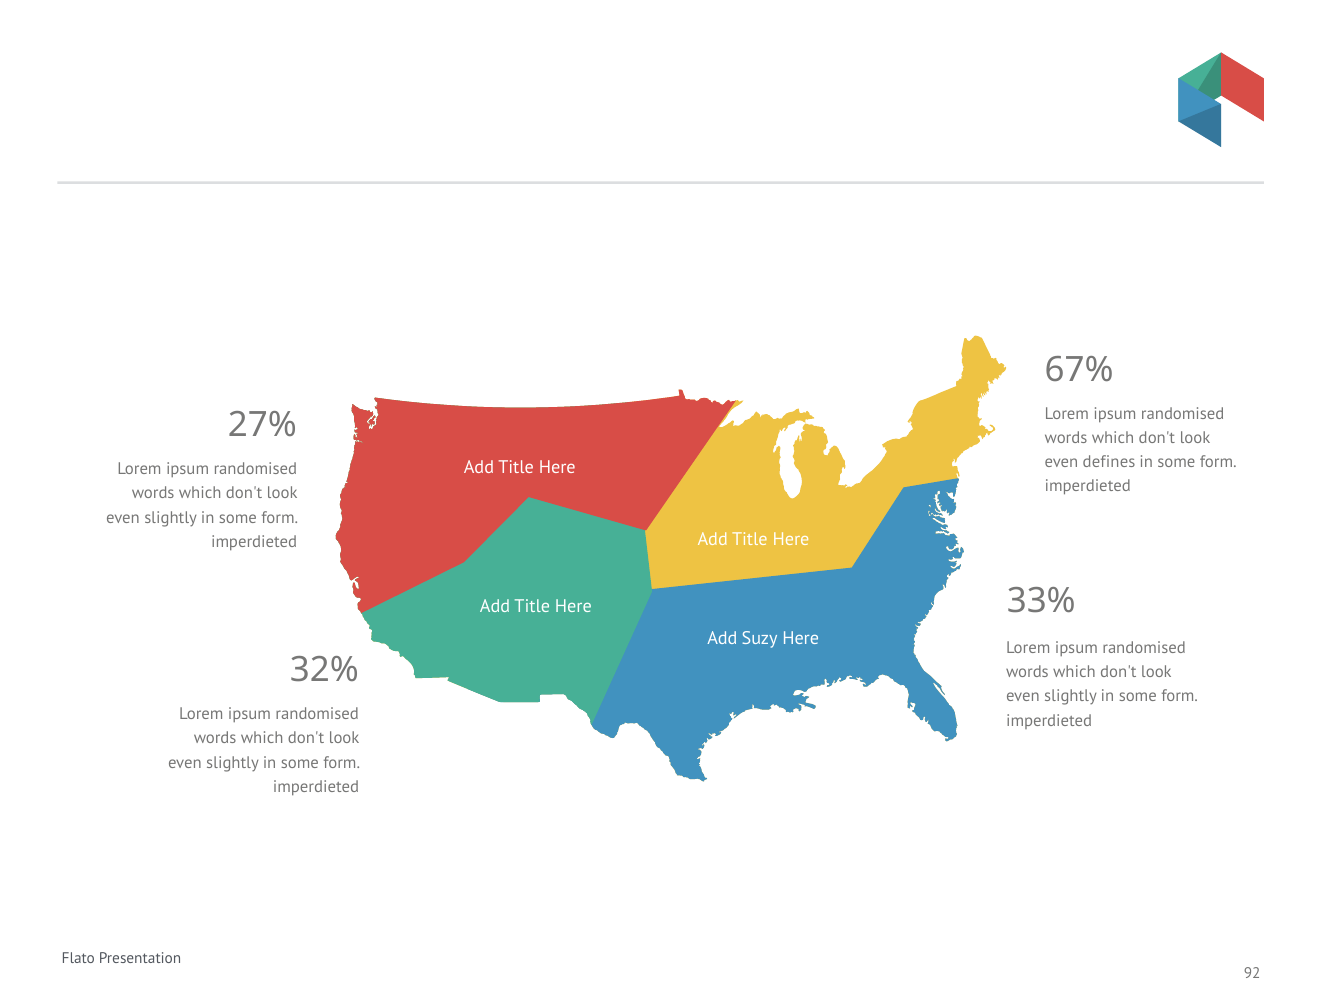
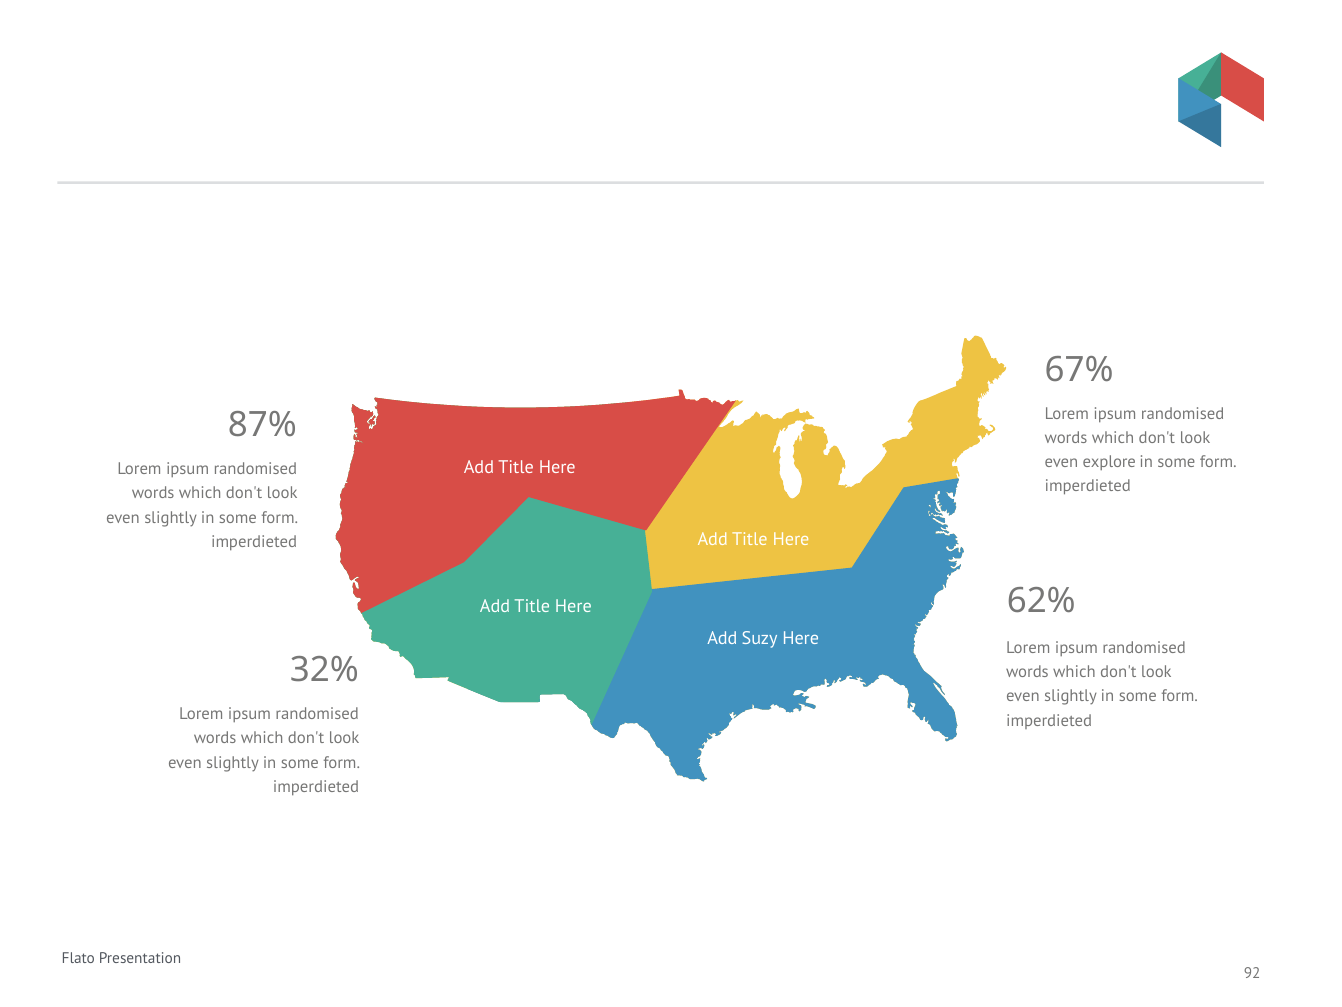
27%: 27% -> 87% (262, 425)
defines: defines -> explore (1109, 462)
33%: 33% -> 62% (1041, 601)
